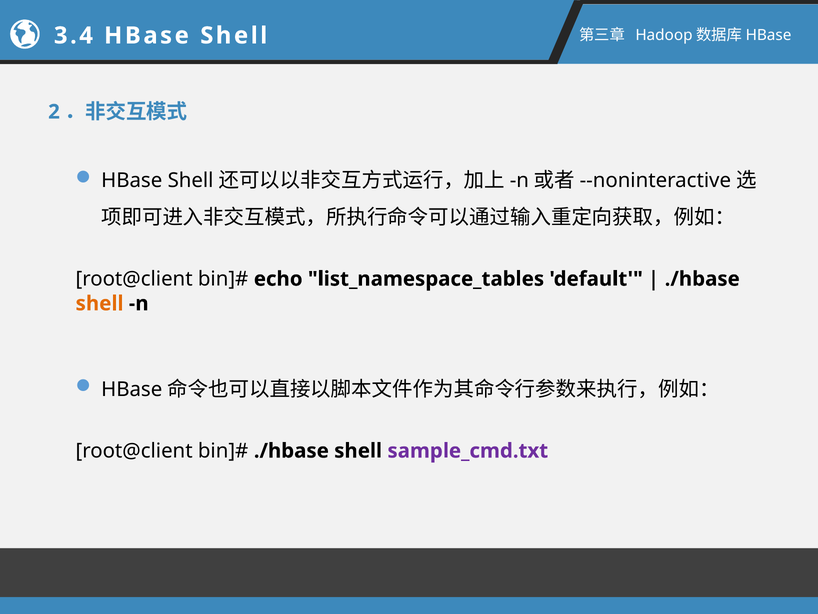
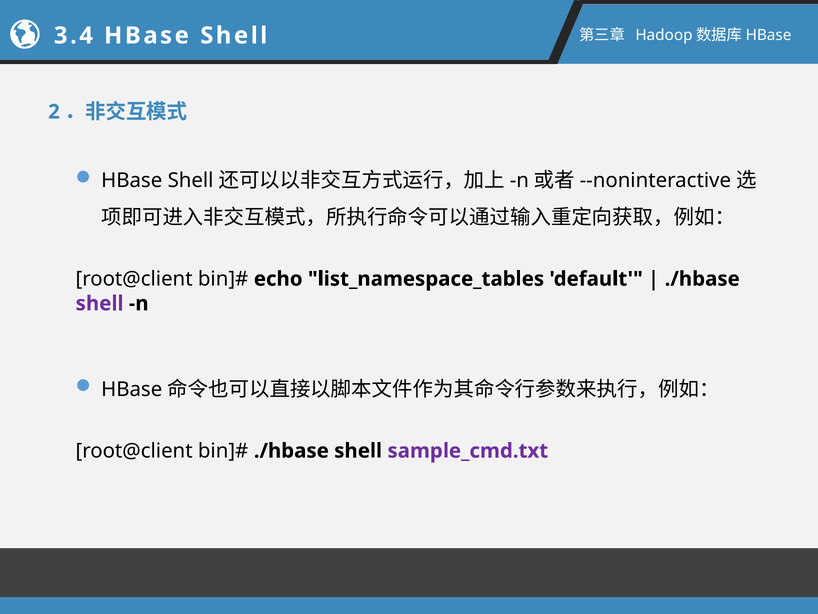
shell colour: orange -> purple (100, 303)
